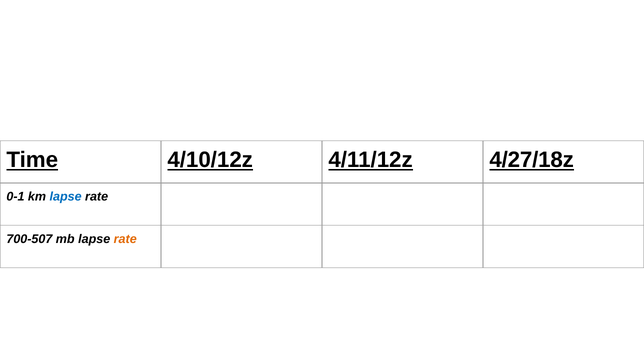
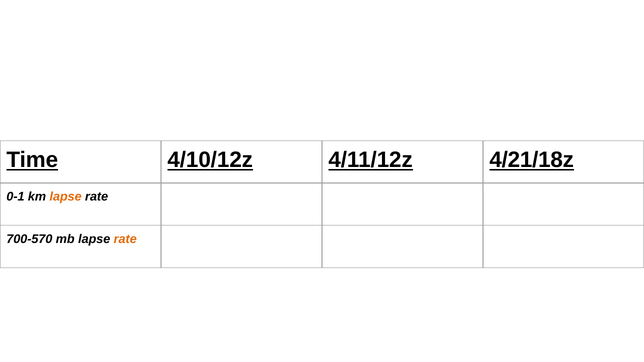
4/27/18z: 4/27/18z -> 4/21/18z (532, 160)
lapse colour: blue -> orange (66, 197)
700-507: 700-507 -> 700-570 (29, 239)
